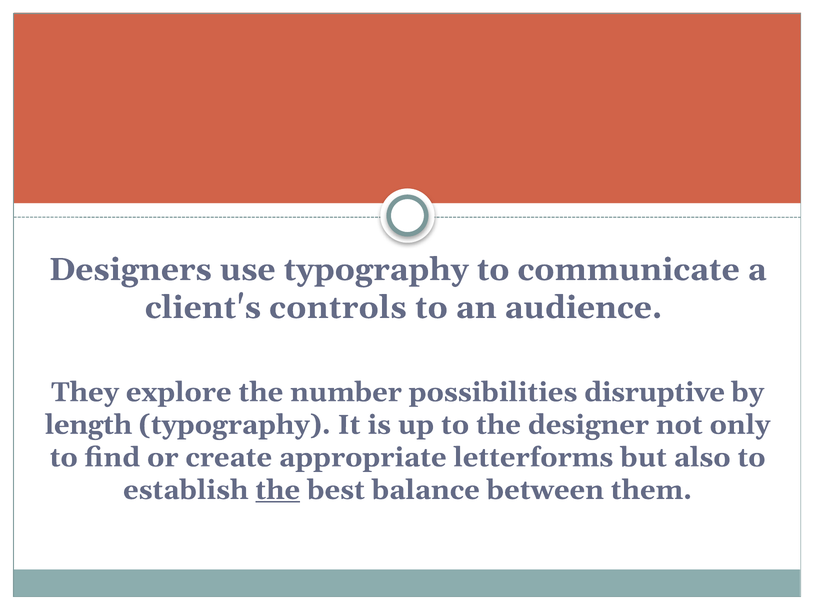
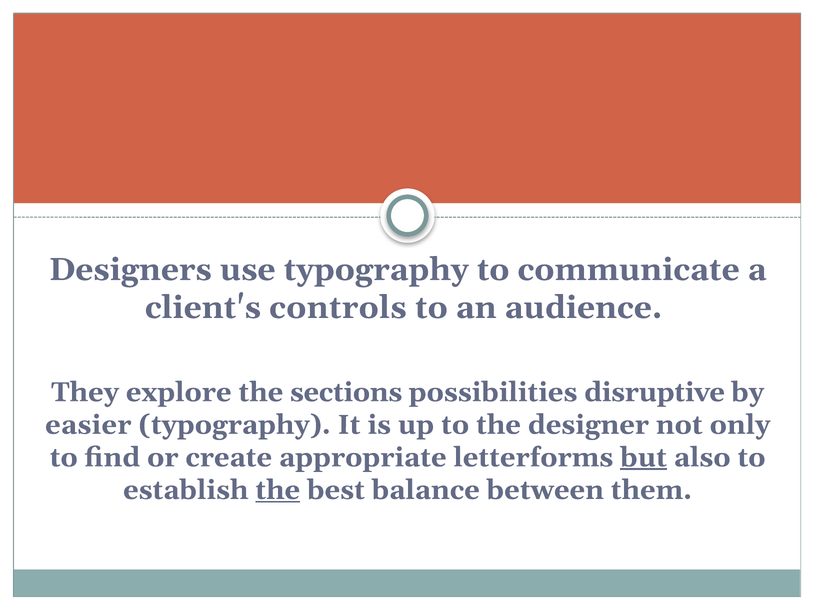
number: number -> sections (346, 392)
length: length -> easier (88, 425)
but underline: none -> present (644, 458)
